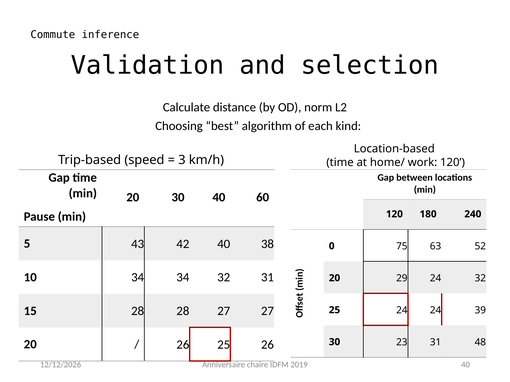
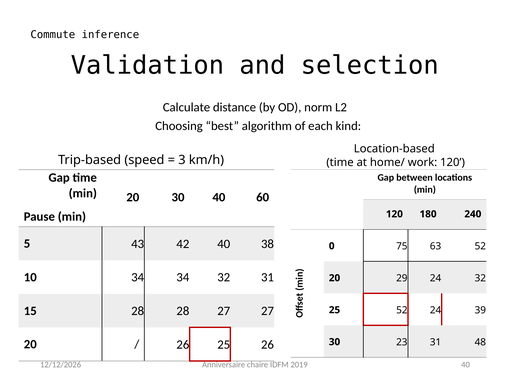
25 24: 24 -> 52 (402, 311)
